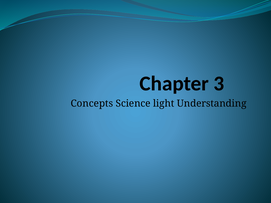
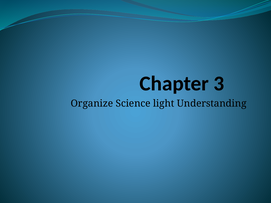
Concepts: Concepts -> Organize (92, 104)
